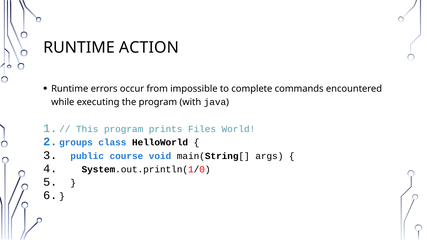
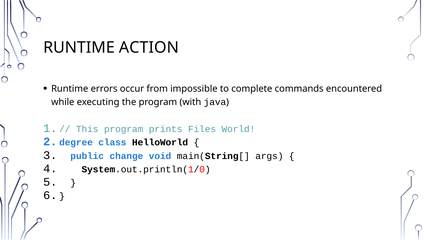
groups: groups -> degree (76, 143)
course: course -> change (126, 156)
